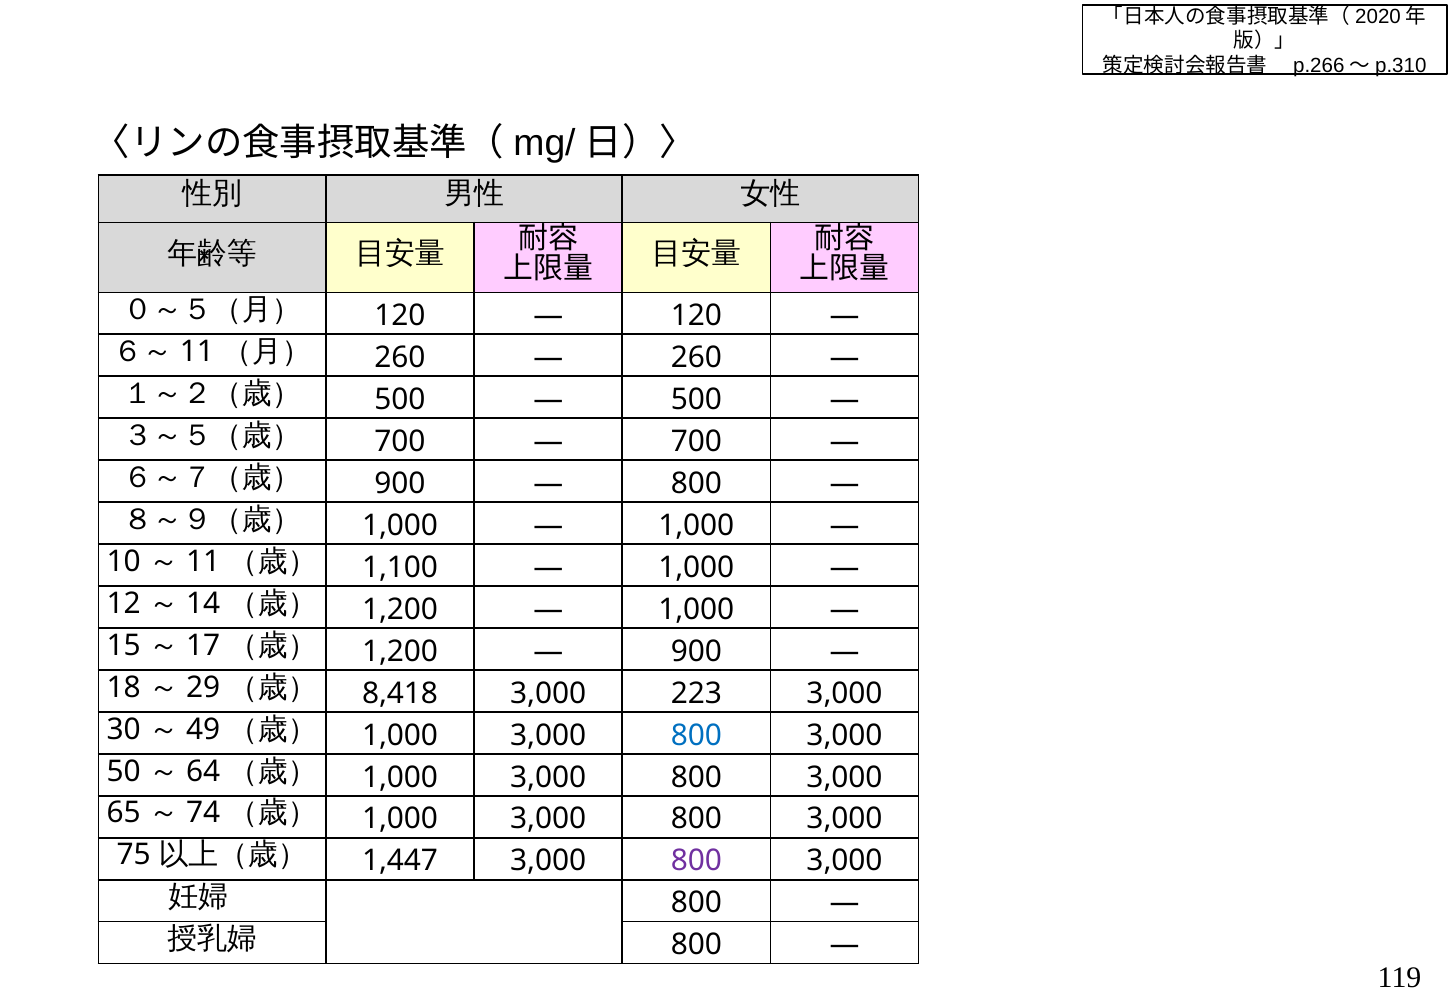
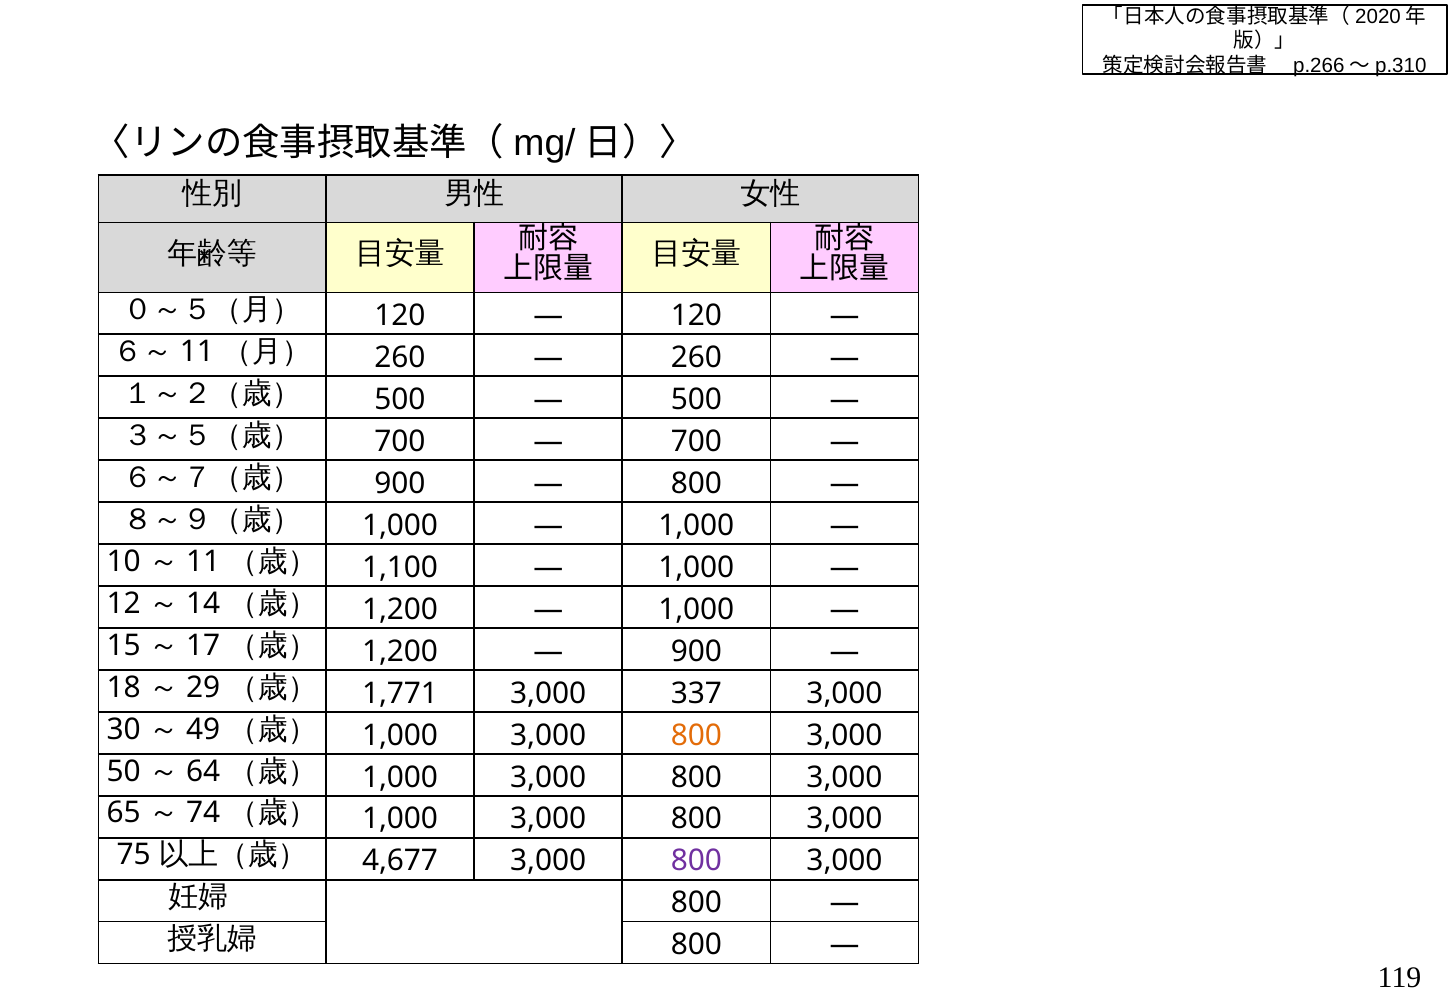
8,418: 8,418 -> 1,771 (400, 693)
223: 223 -> 337 (696, 693)
800 colour: blue -> orange (696, 735)
1,447: 1,447 -> 4,677 (400, 861)
